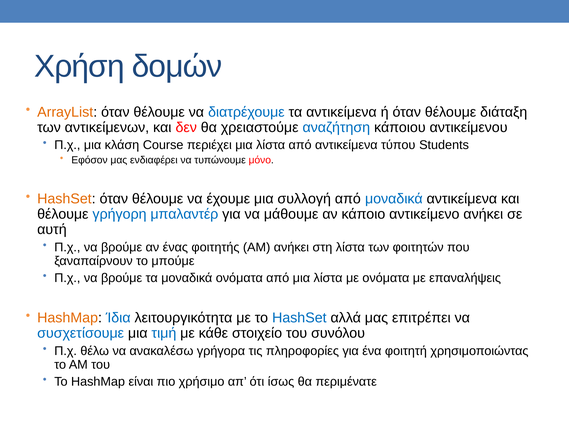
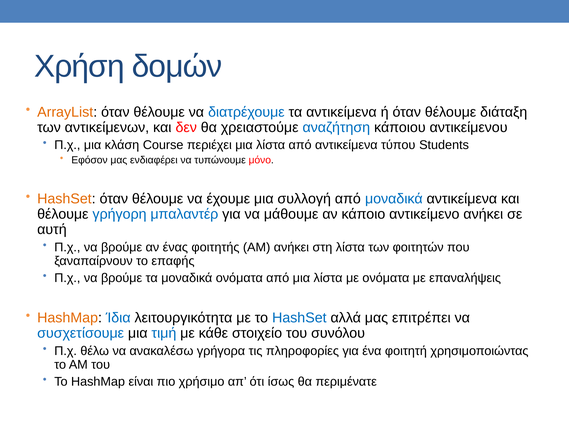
μπούμε: μπούμε -> επαφής (173, 261)
